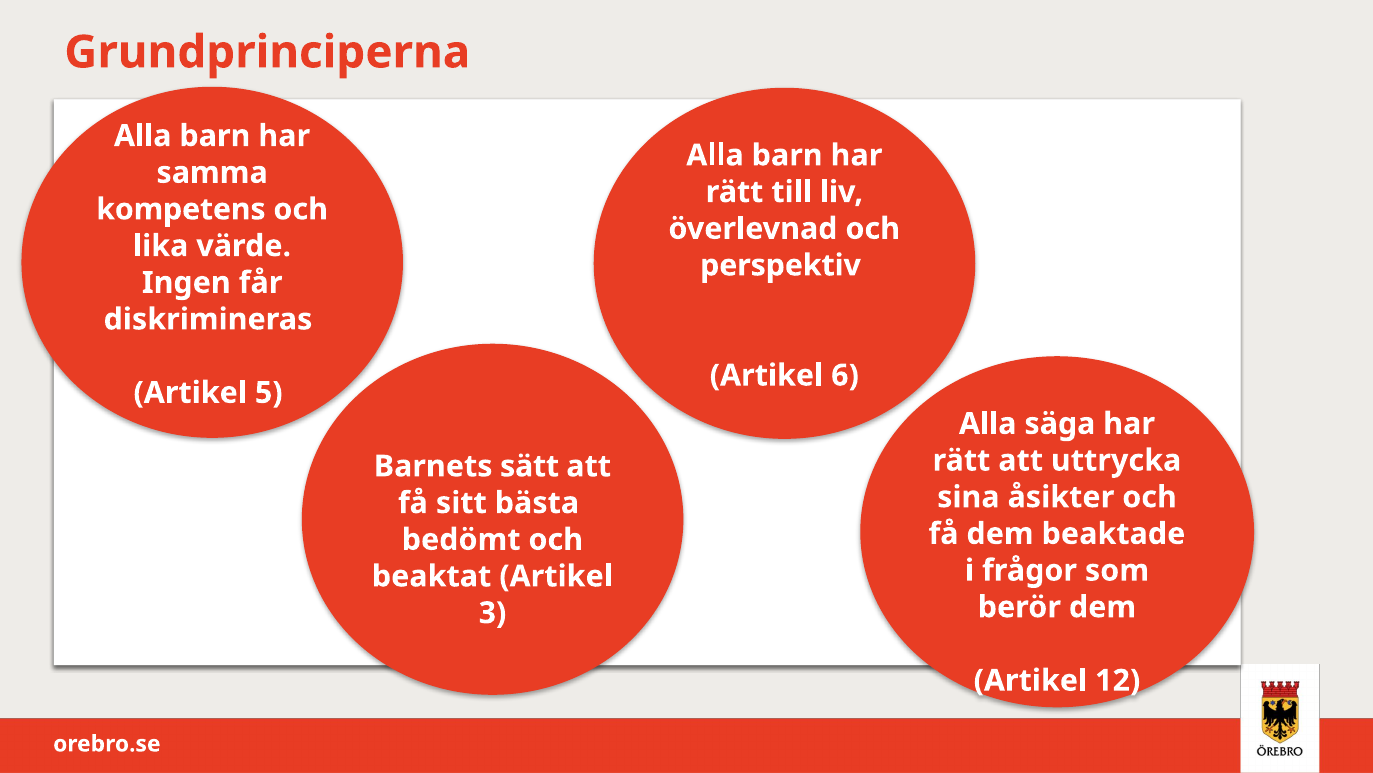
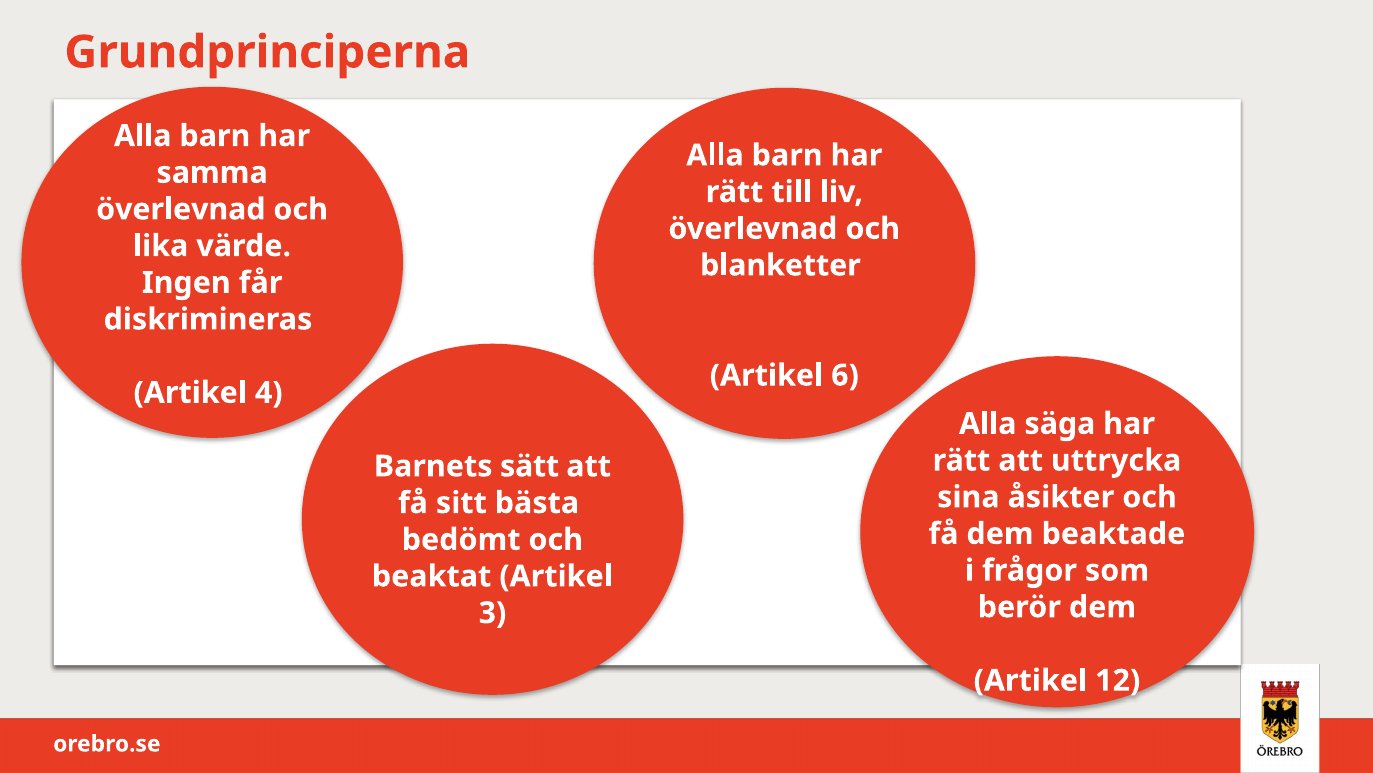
kompetens: kompetens -> överlevnad (181, 209)
perspektiv: perspektiv -> blanketter (780, 265)
5: 5 -> 4 (269, 392)
